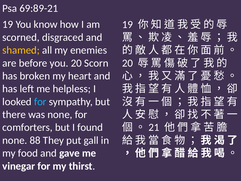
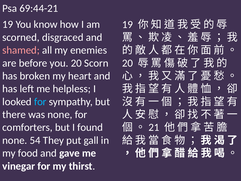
69:89-21: 69:89-21 -> 69:44-21 (39, 8)
shamed colour: yellow -> pink (21, 50)
88: 88 -> 54 (35, 140)
